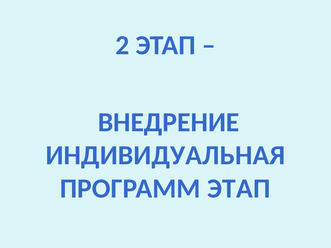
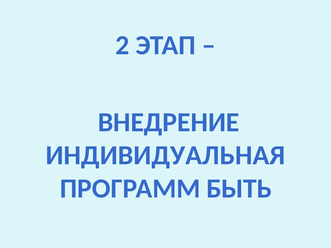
ПРОГРАММ ЭТАП: ЭТАП -> БЫТЬ (239, 189)
